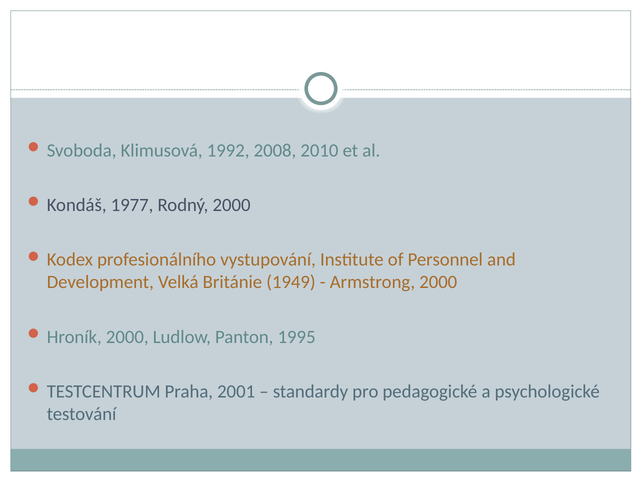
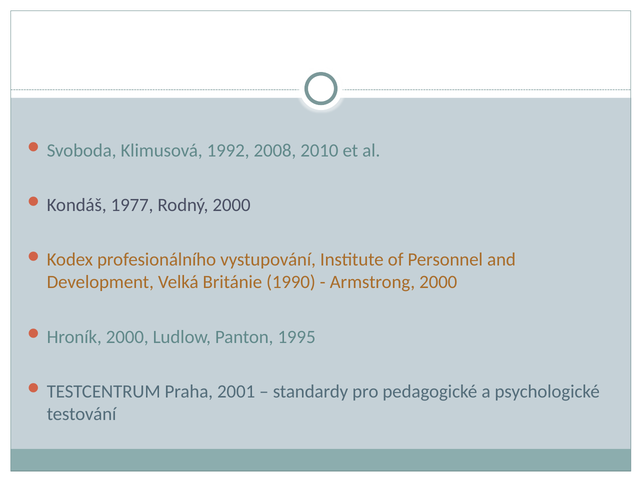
1949: 1949 -> 1990 (291, 282)
